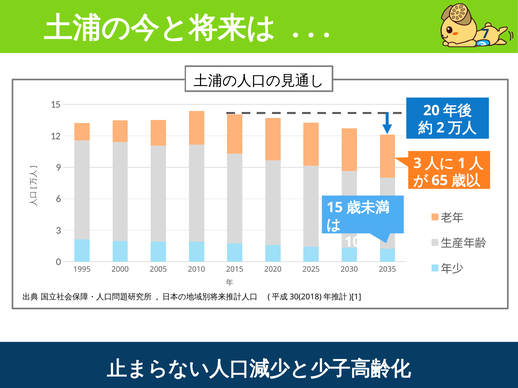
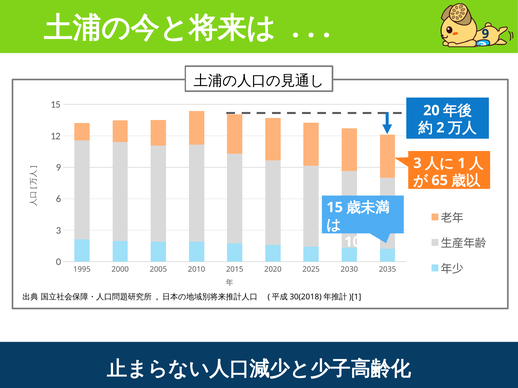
7: 7 -> 9 (485, 34)
